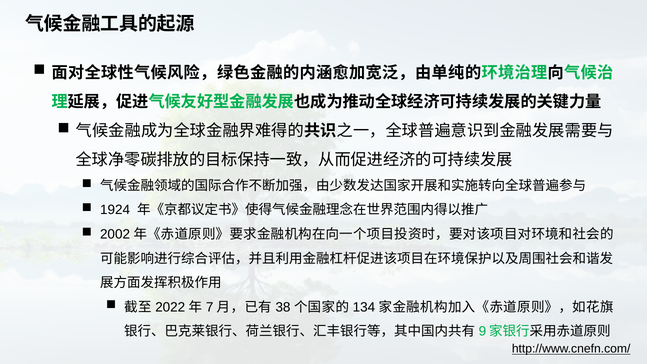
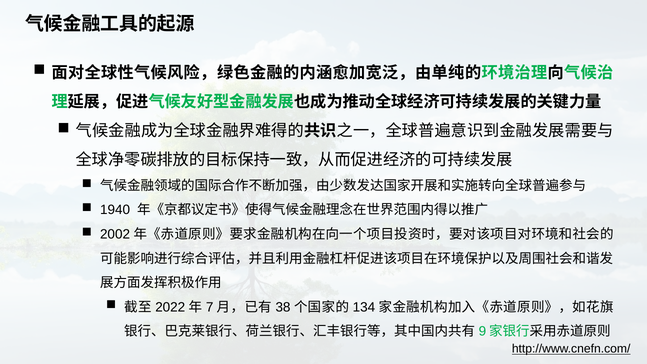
1924: 1924 -> 1940 (115, 210)
